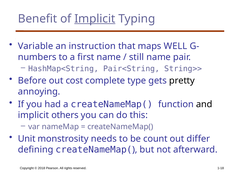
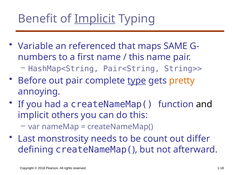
instruction: instruction -> referenced (92, 46)
WELL: WELL -> SAME (176, 46)
still: still -> this (137, 57)
out cost: cost -> pair (74, 81)
type underline: none -> present (137, 81)
pretty colour: black -> orange (182, 81)
Unit: Unit -> Last (27, 139)
